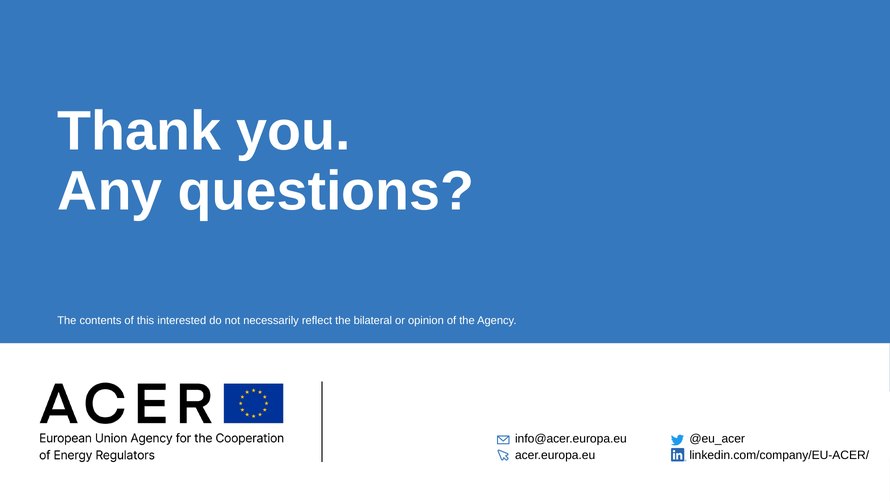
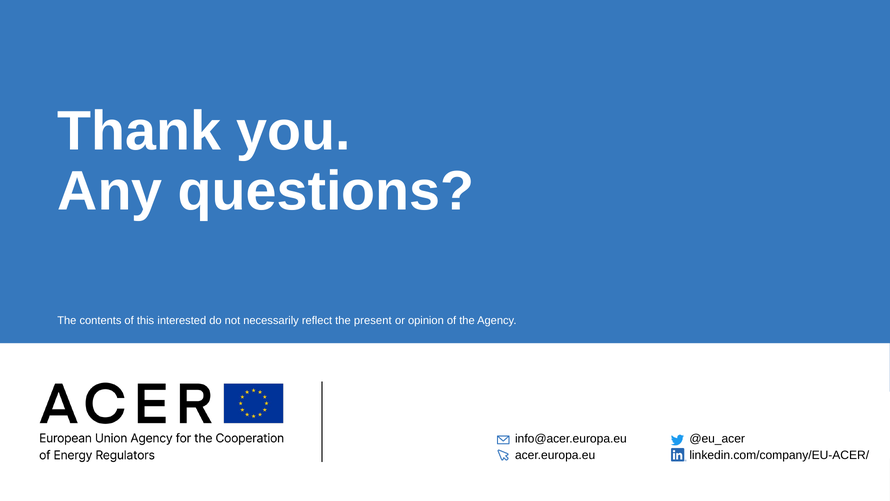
bilateral: bilateral -> present (373, 321)
